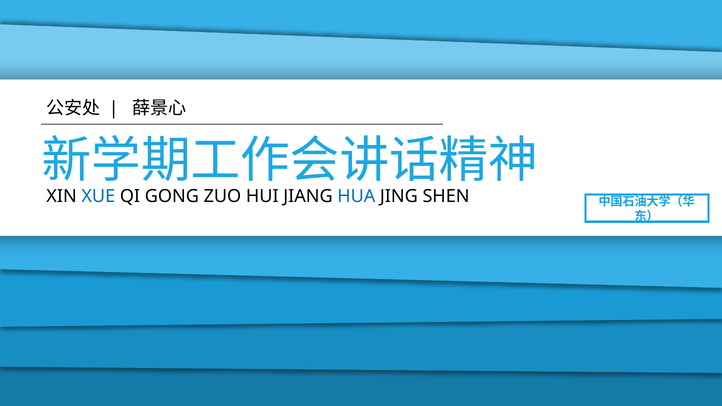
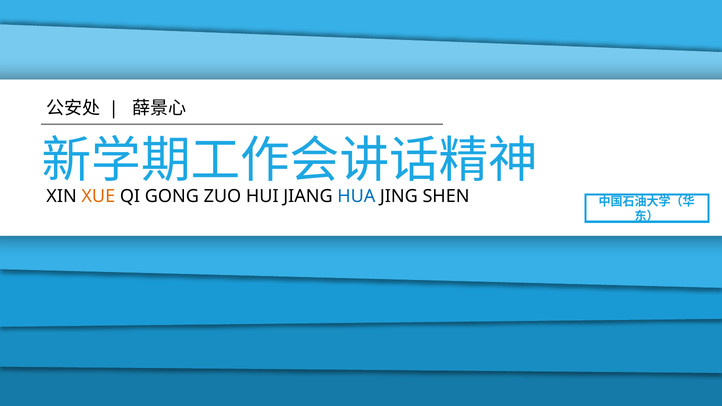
XUE colour: blue -> orange (98, 196)
